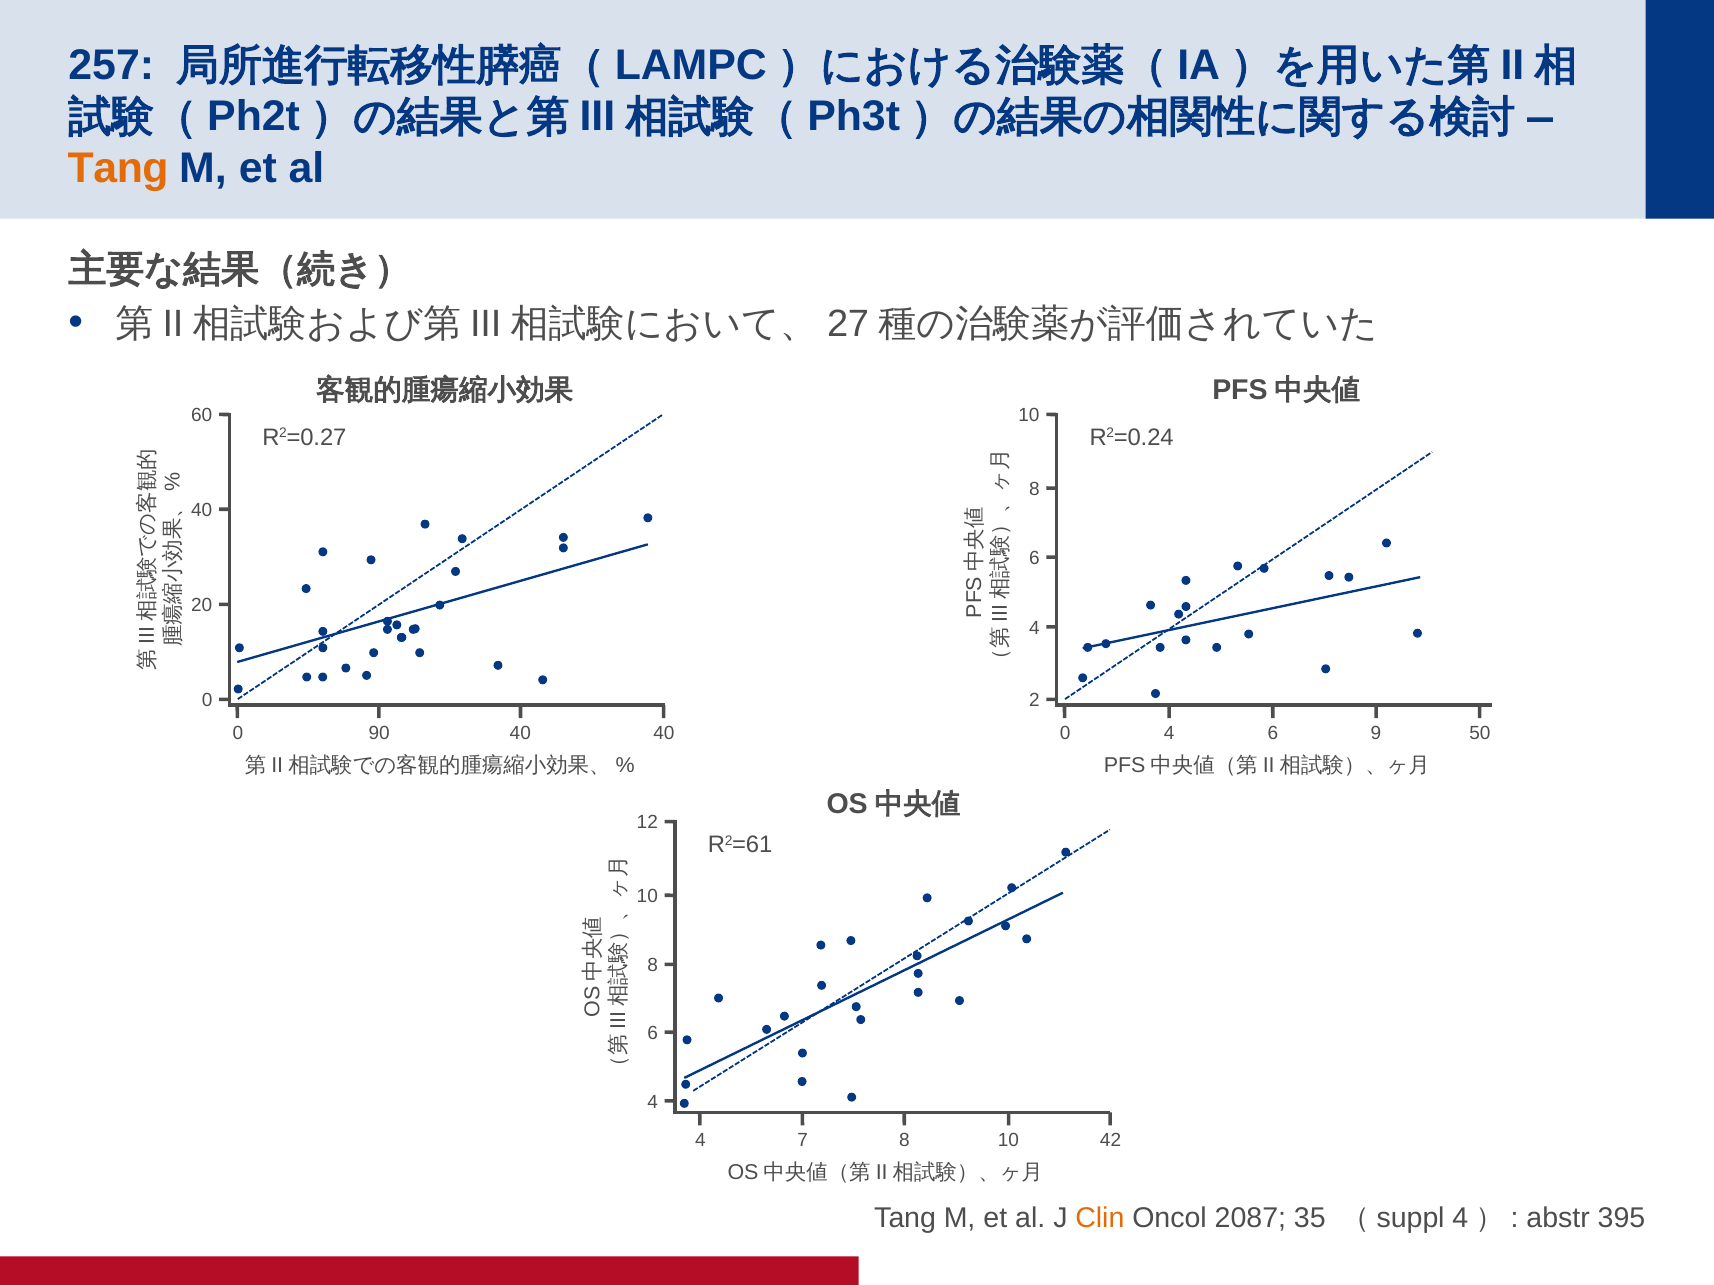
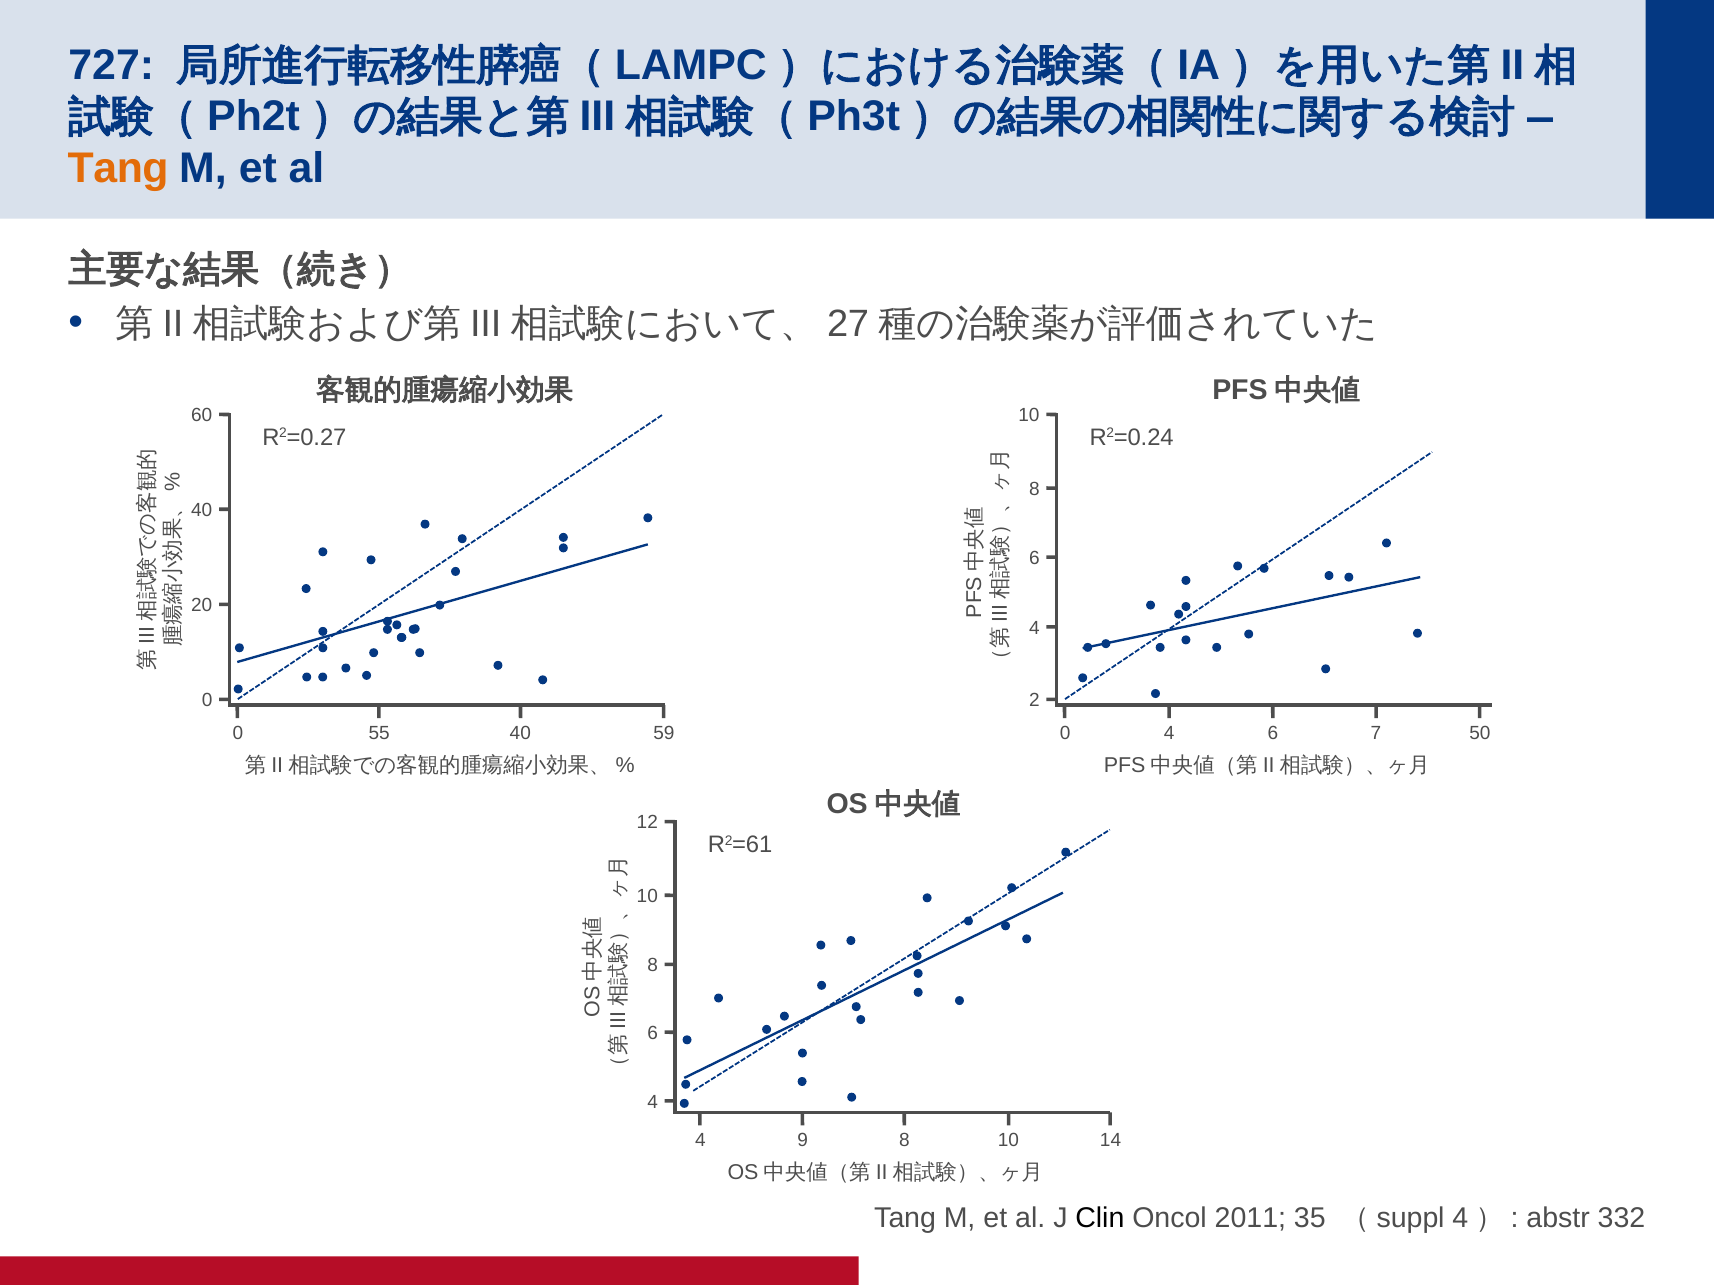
257: 257 -> 727 (111, 65)
90: 90 -> 55 (379, 733)
40 40: 40 -> 59 (664, 733)
9: 9 -> 7 (1376, 733)
7: 7 -> 9 (803, 1141)
42: 42 -> 14 (1111, 1141)
Clin colour: orange -> black (1100, 1219)
2087: 2087 -> 2011 (1250, 1219)
395: 395 -> 332 (1621, 1219)
